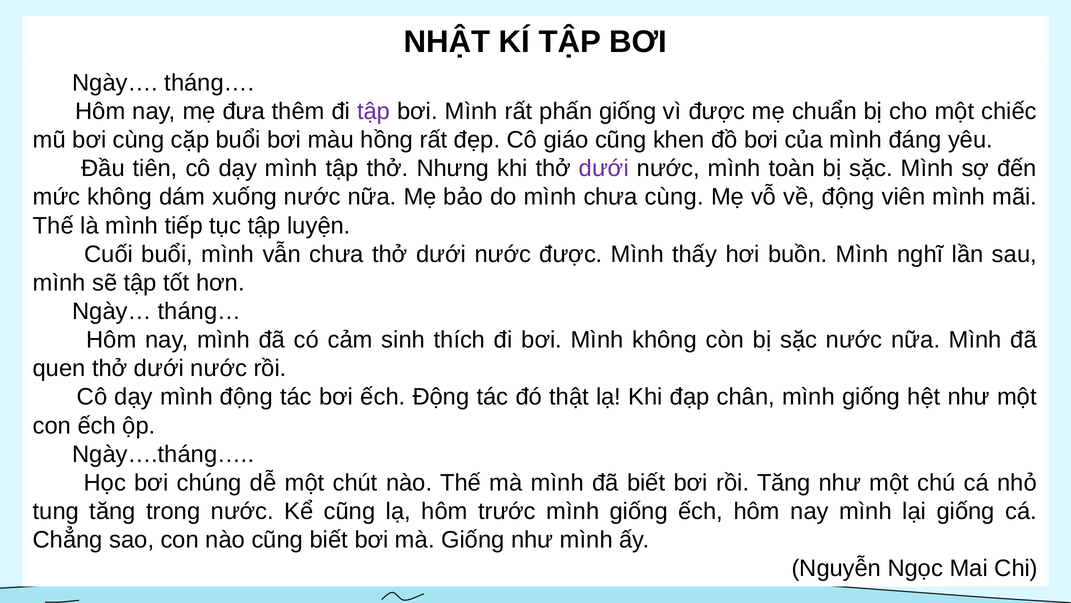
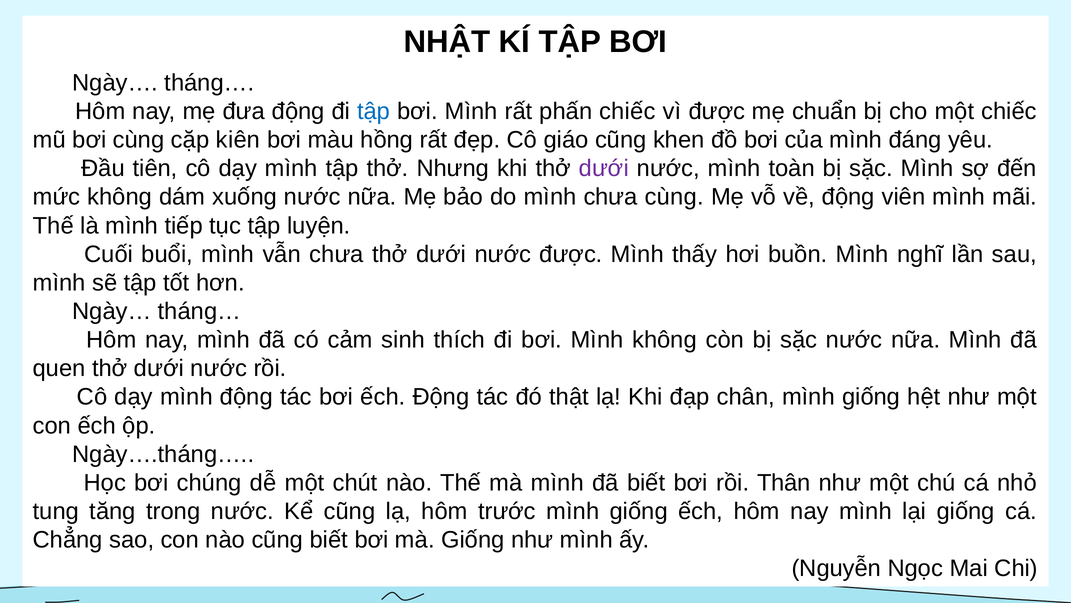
đưa thêm: thêm -> động (298, 111)
tập colour: purple -> blue (374, 111)
phấn giống: giống -> chiếc (628, 111)
cặp buổi: buổi -> kiên (238, 140)
rồi Tăng: Tăng -> Thân (784, 482)
